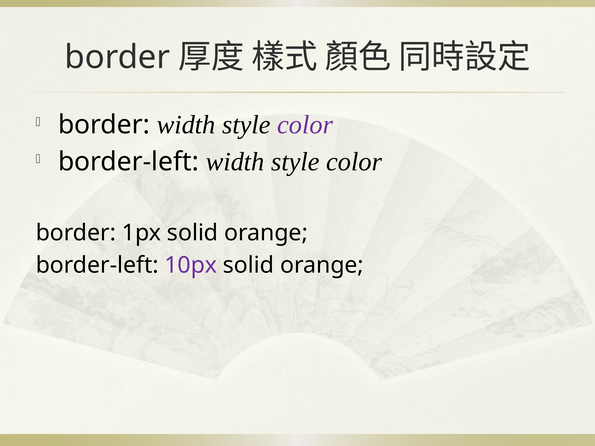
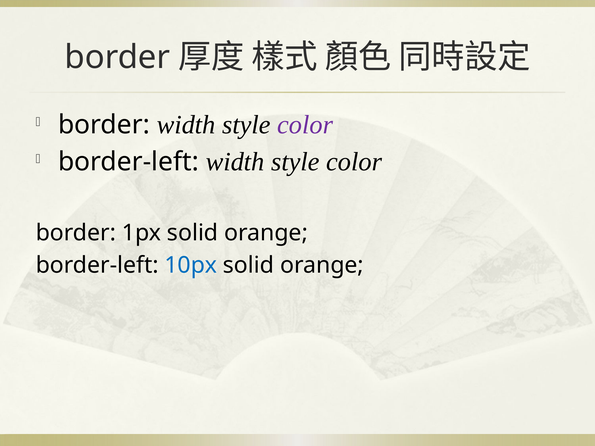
10px colour: purple -> blue (191, 265)
